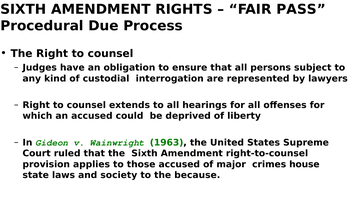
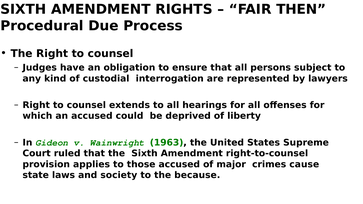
PASS: PASS -> THEN (301, 9)
house: house -> cause (304, 164)
